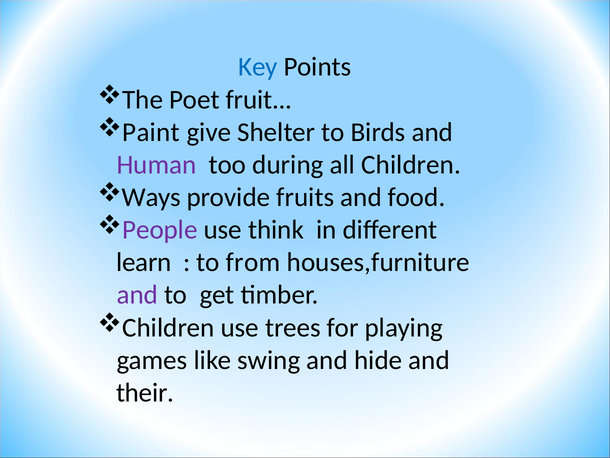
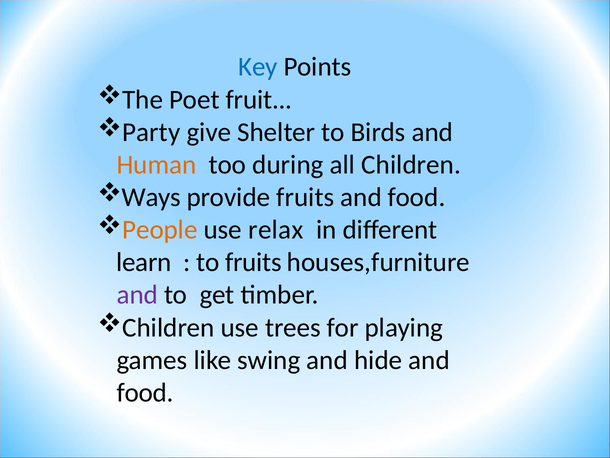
Paint: Paint -> Party (151, 132)
Human colour: purple -> orange (157, 165)
People colour: purple -> orange (160, 230)
think: think -> relax (276, 230)
to from: from -> fruits (253, 262)
their: their -> food (145, 392)
